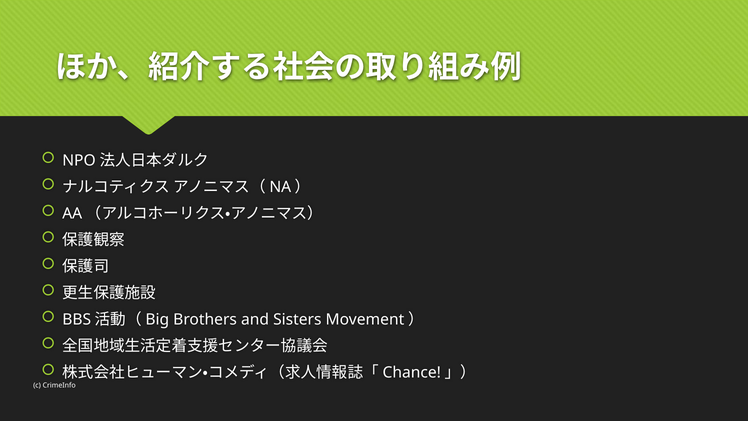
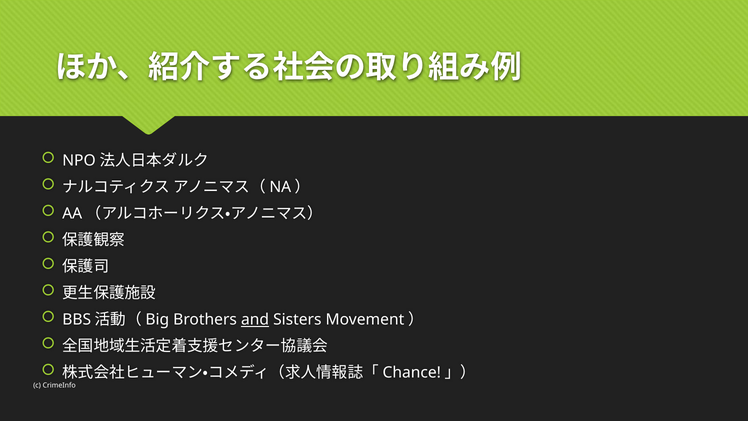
and underline: none -> present (255, 320)
